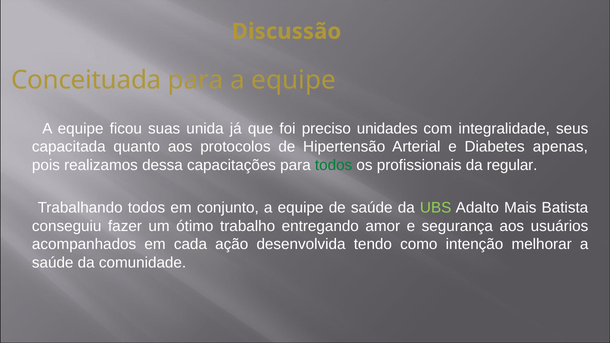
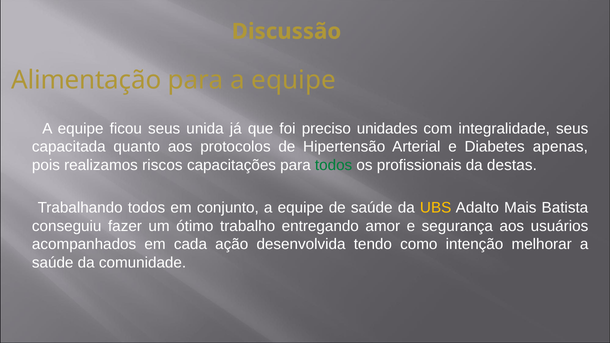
Conceituada: Conceituada -> Alimentação (86, 80)
ficou suas: suas -> seus (164, 129)
dessa: dessa -> riscos (162, 165)
regular: regular -> destas (512, 165)
UBS colour: light green -> yellow (436, 208)
